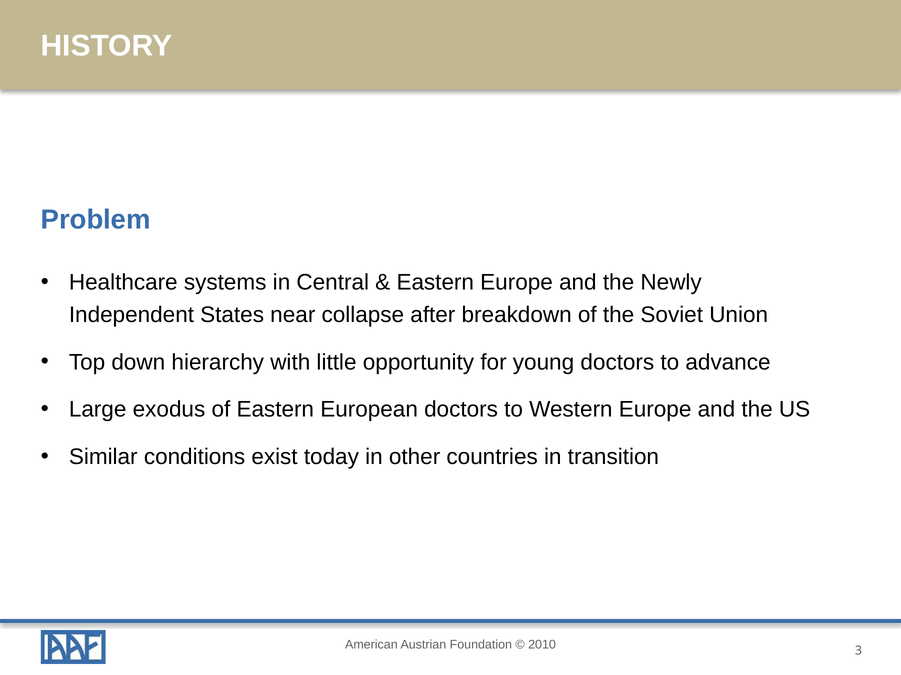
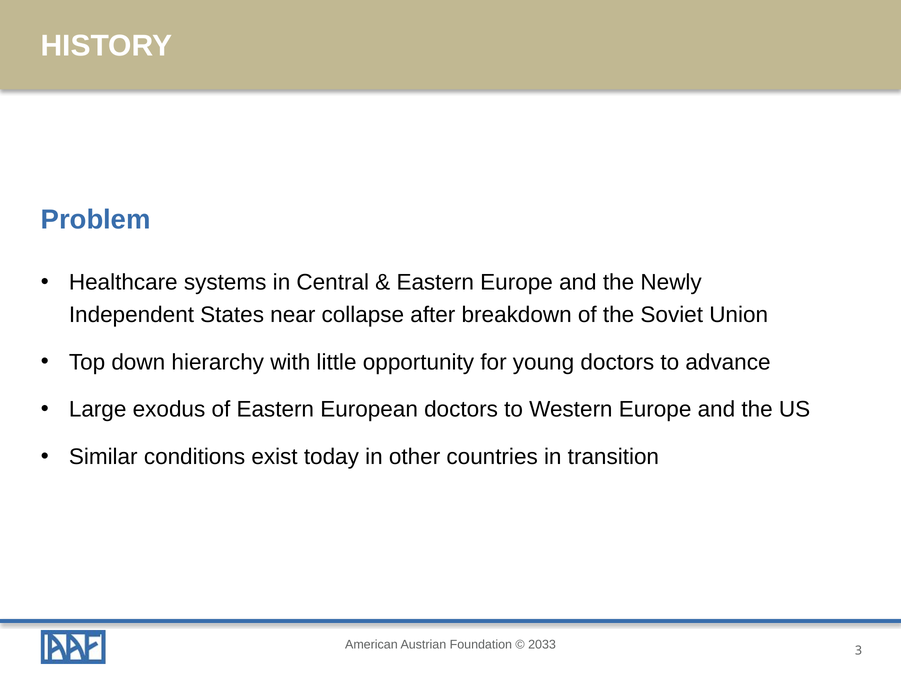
2010: 2010 -> 2033 (542, 646)
